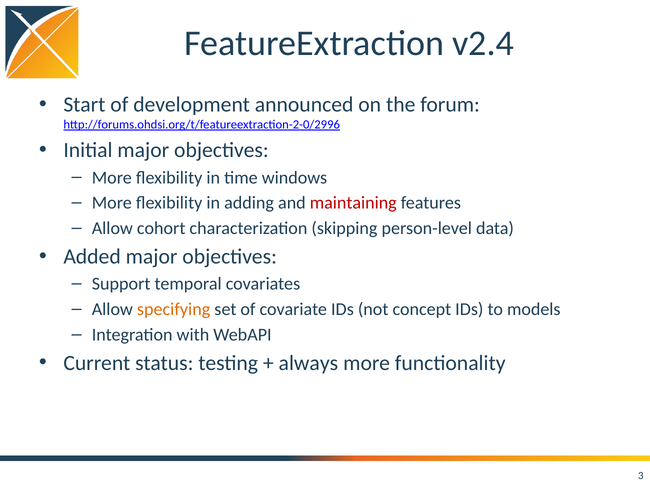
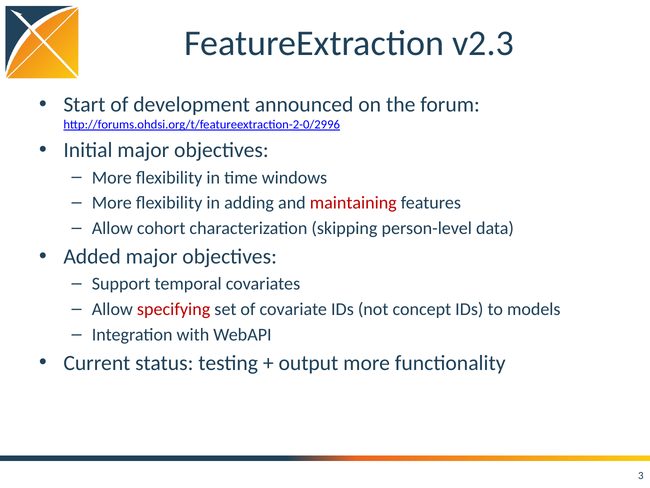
v2.4: v2.4 -> v2.3 (483, 43)
specifying colour: orange -> red (174, 309)
always: always -> output (308, 363)
